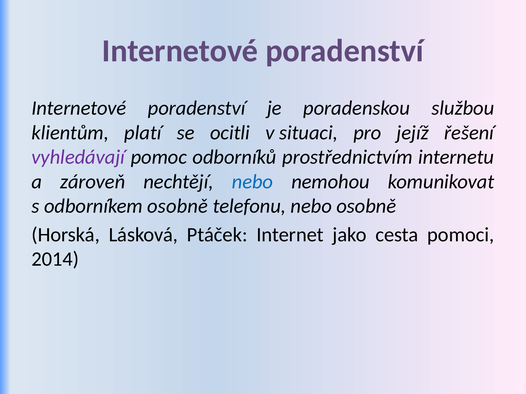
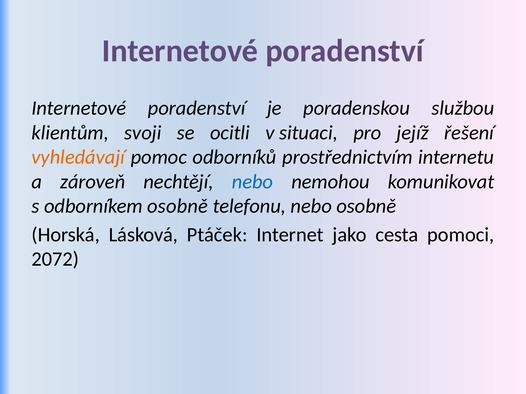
platí: platí -> svoji (143, 133)
vyhledávají colour: purple -> orange (78, 157)
2014: 2014 -> 2072 (55, 259)
